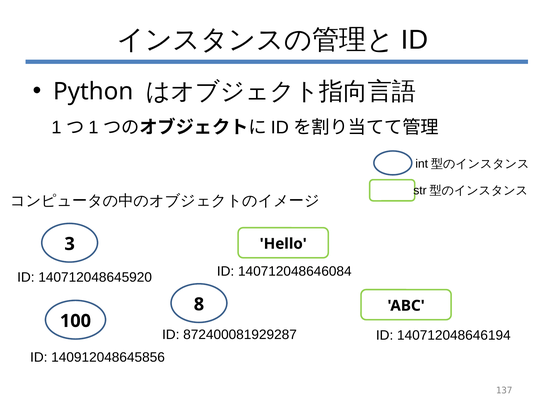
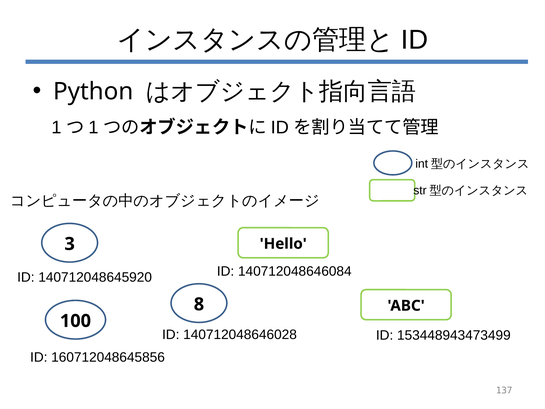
872400081929287: 872400081929287 -> 140712048646028 (240, 335)
140712048646194: 140712048646194 -> 153448943473499 (454, 335)
140912048645856: 140912048645856 -> 160712048645856 (108, 357)
